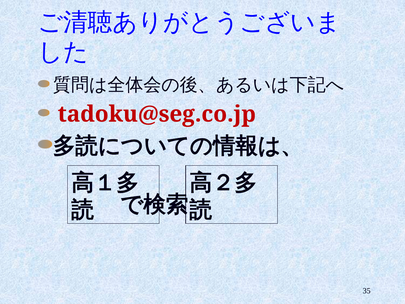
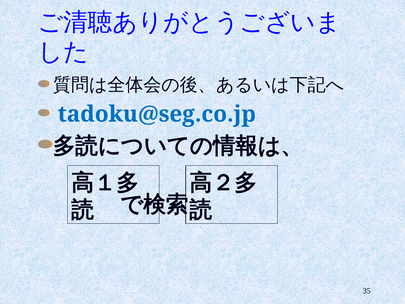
tadoku@seg.co.jp colour: red -> blue (157, 114)
